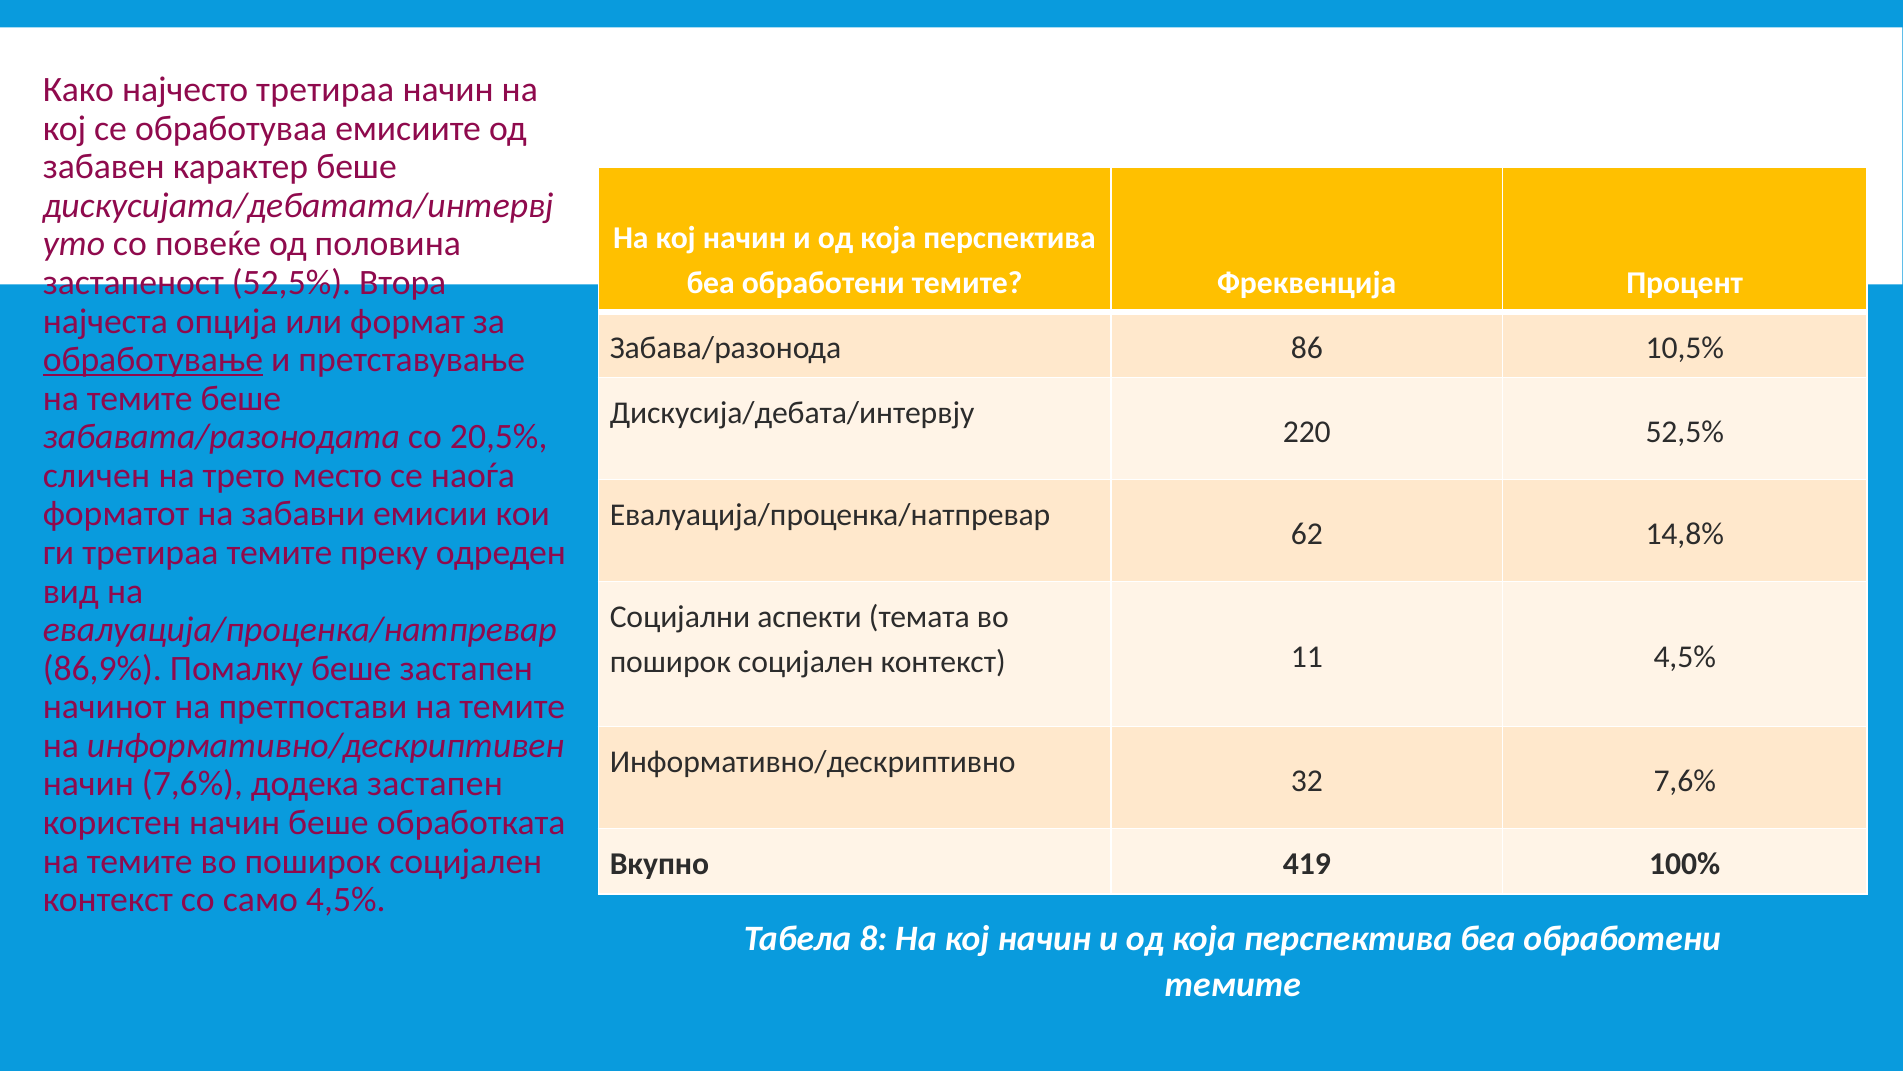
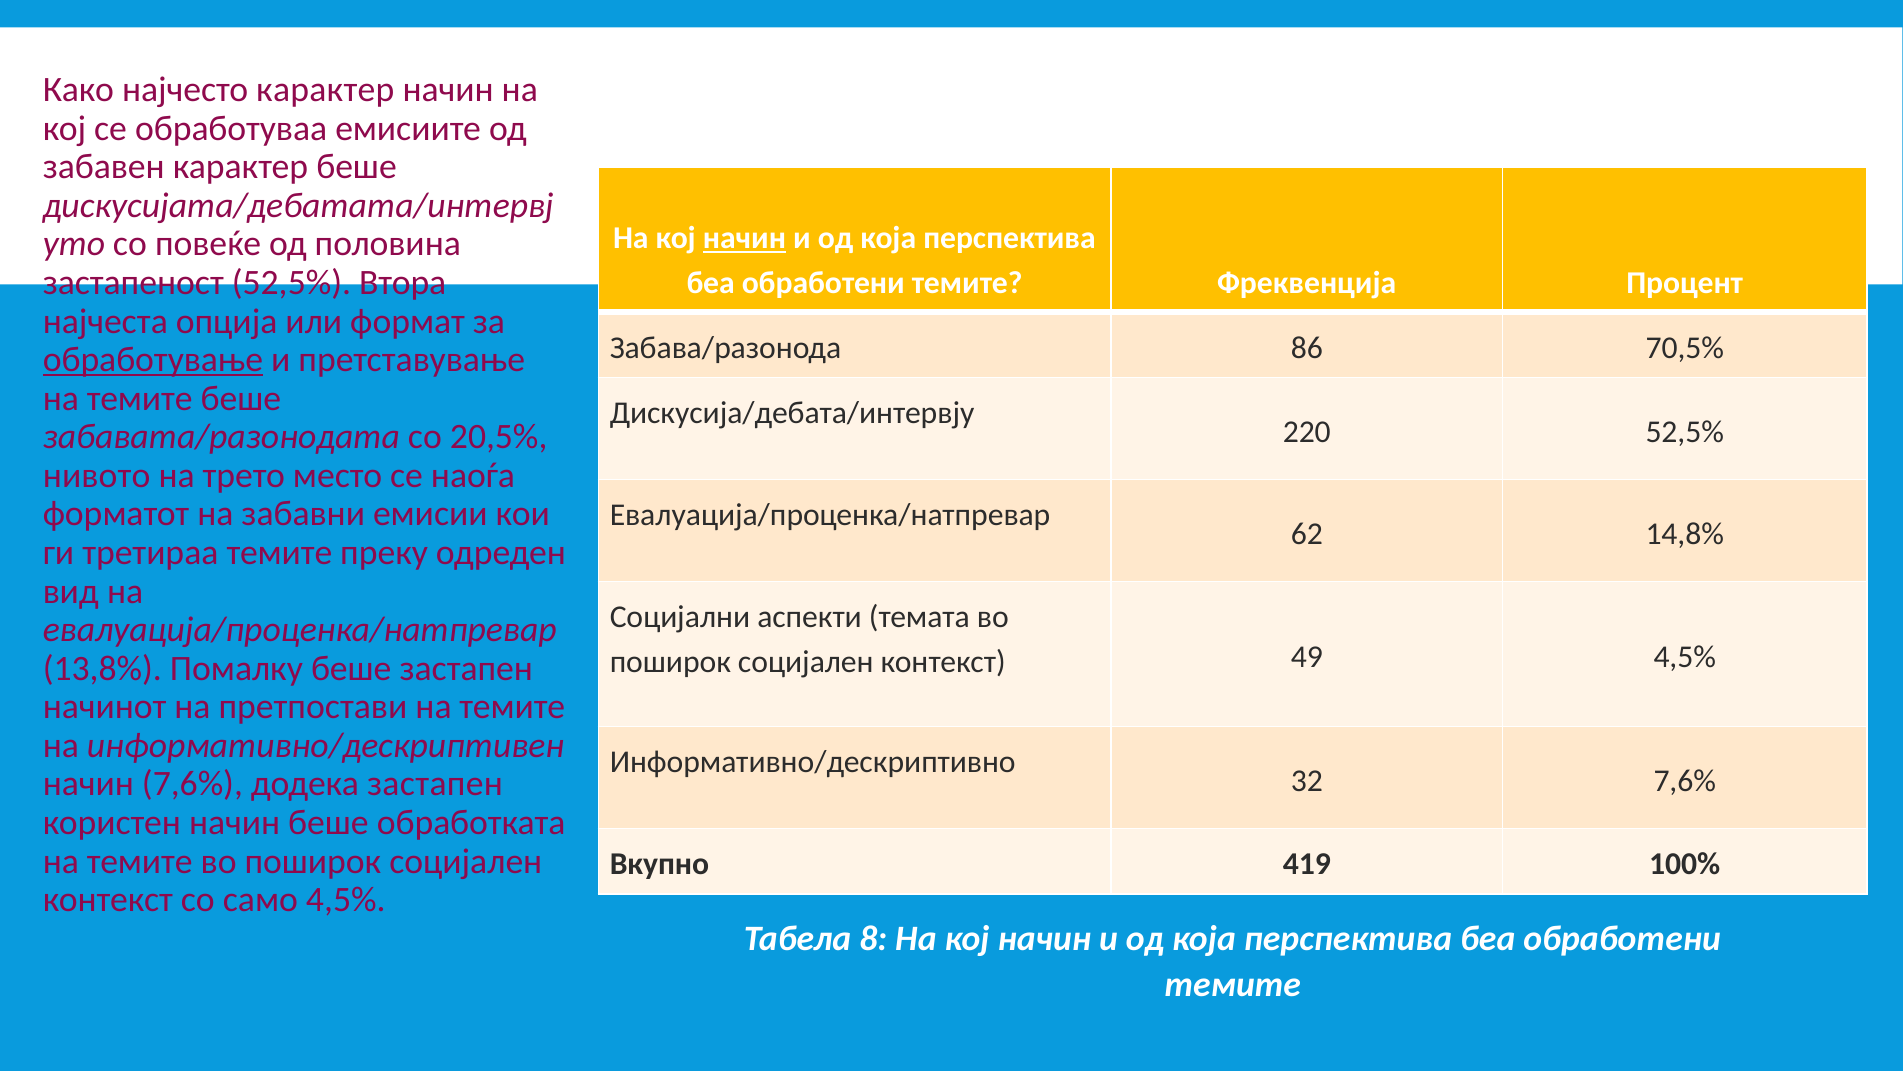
најчесто третираа: третираа -> карактер (325, 90)
начин underline: none -> present (744, 238)
10,5%: 10,5% -> 70,5% (1685, 348)
сличен: сличен -> нивото (97, 475)
11: 11 -> 49 (1307, 657)
86,9%: 86,9% -> 13,8% (102, 668)
